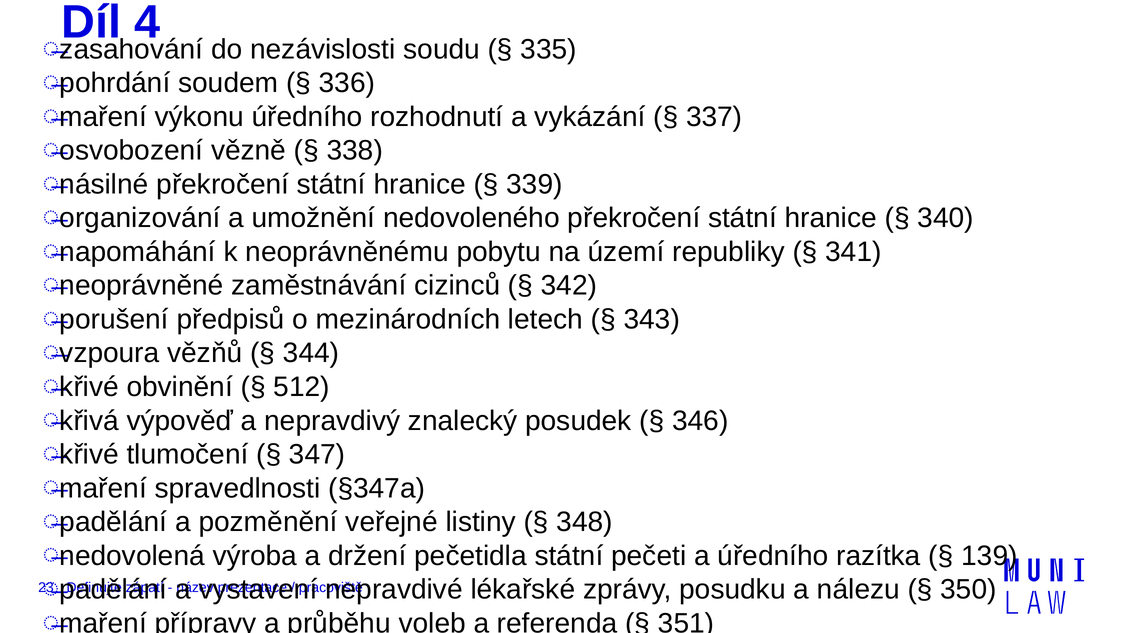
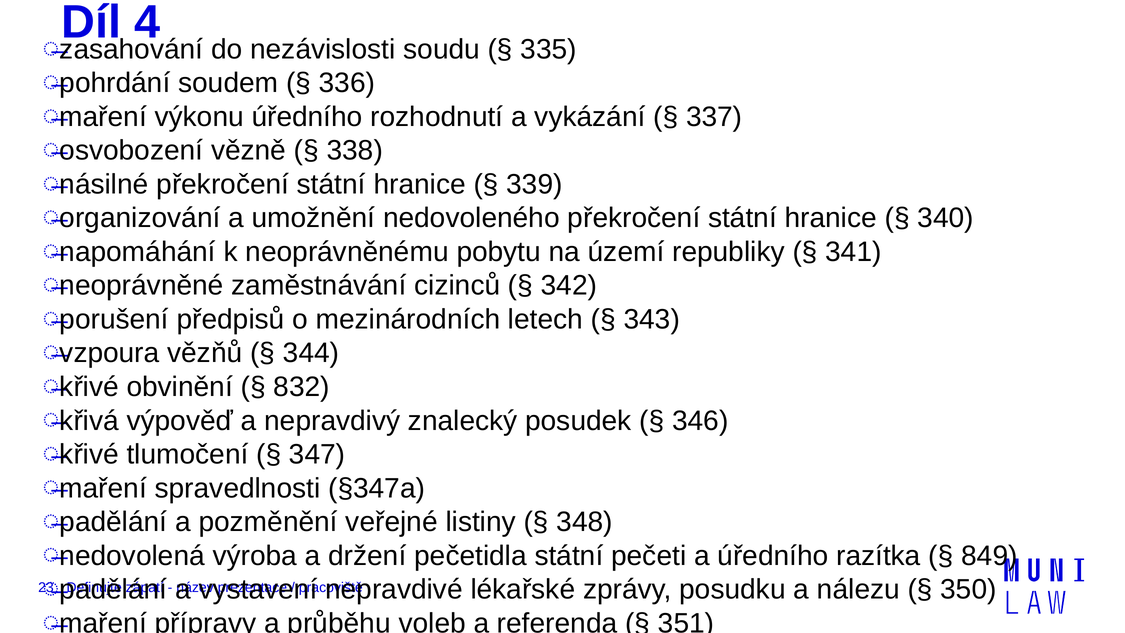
512: 512 -> 832 (302, 387)
139: 139 -> 849 (989, 556)
